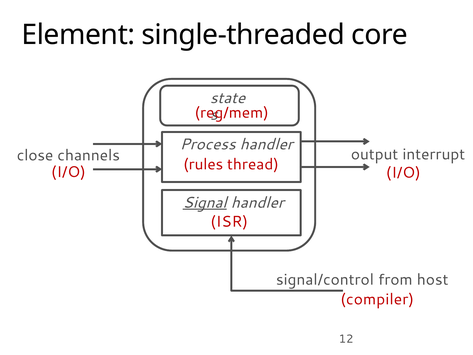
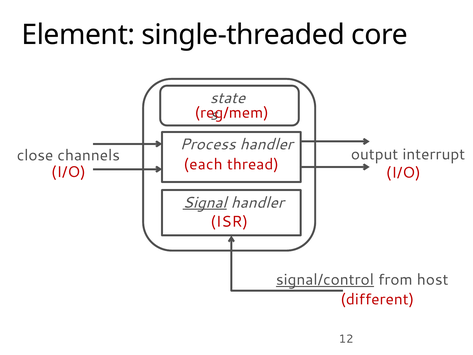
rules: rules -> each (203, 164)
signal/control underline: none -> present (325, 280)
compiler: compiler -> different (377, 299)
